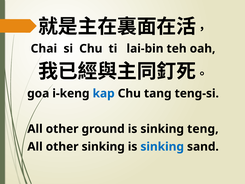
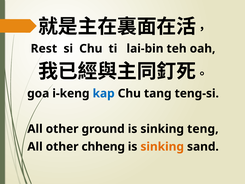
Chai: Chai -> Rest (44, 49)
other sinking: sinking -> chheng (103, 146)
sinking colour: blue -> orange (162, 146)
